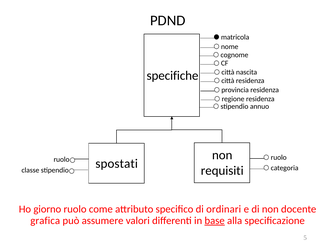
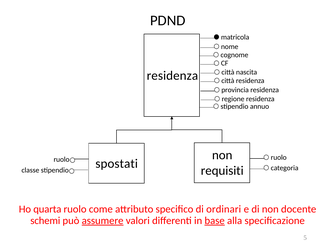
specifiche: specifiche -> residenza (172, 76)
giorno: giorno -> quarta (47, 210)
grafica: grafica -> schemi (45, 221)
assumere underline: none -> present (103, 221)
